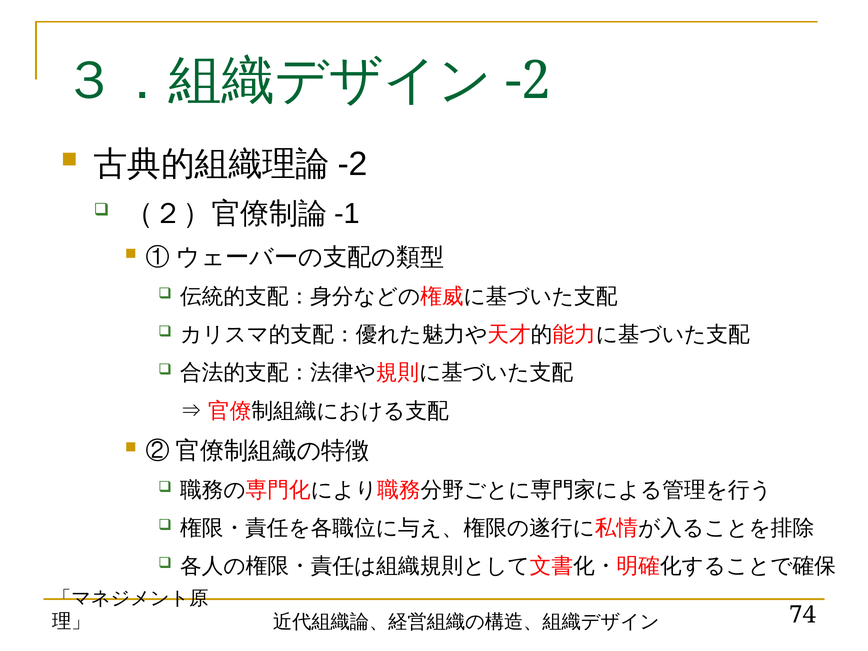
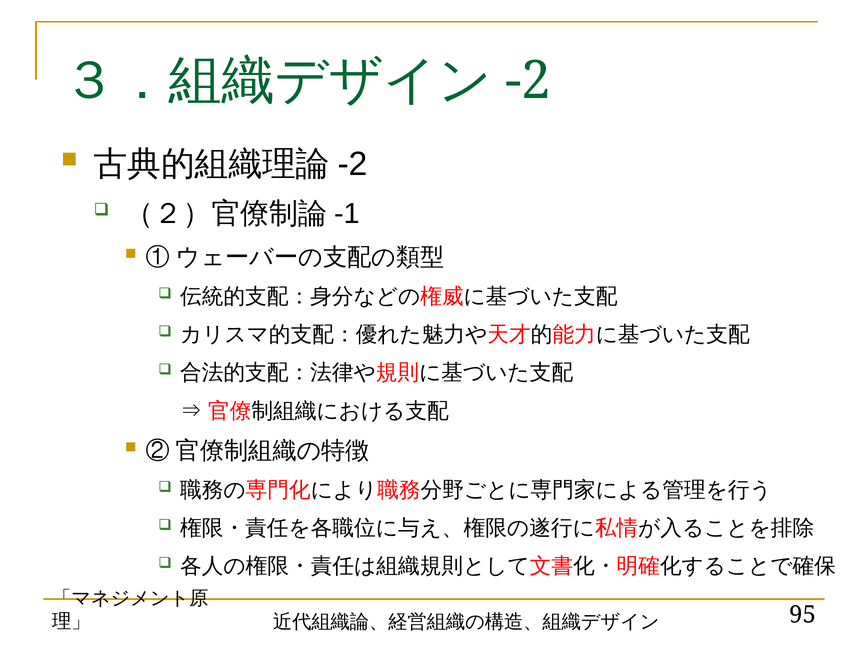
74: 74 -> 95 (803, 615)
